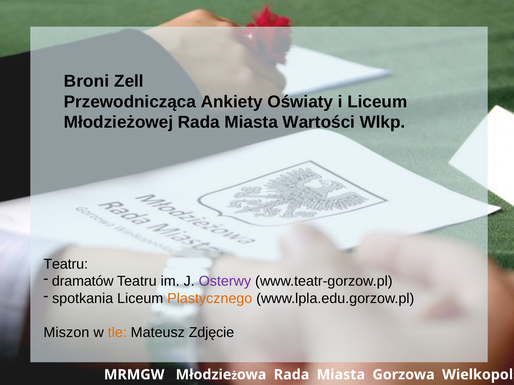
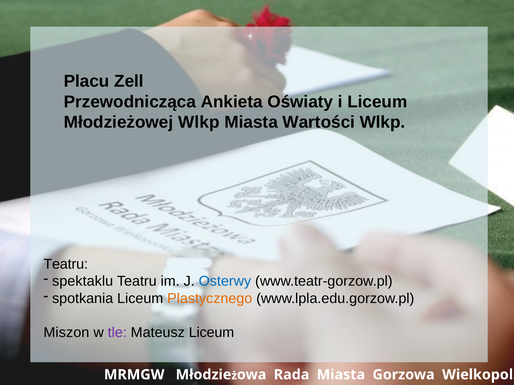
Broni: Broni -> Placu (87, 81)
Ankiety: Ankiety -> Ankieta (232, 102)
Młodzieżowej Rada: Rada -> Wlkp (199, 122)
dramatów: dramatów -> spektaklu (83, 282)
Osterwy colour: purple -> blue (225, 282)
tle colour: orange -> purple (117, 333)
Mateusz Zdjęcie: Zdjęcie -> Liceum (211, 333)
